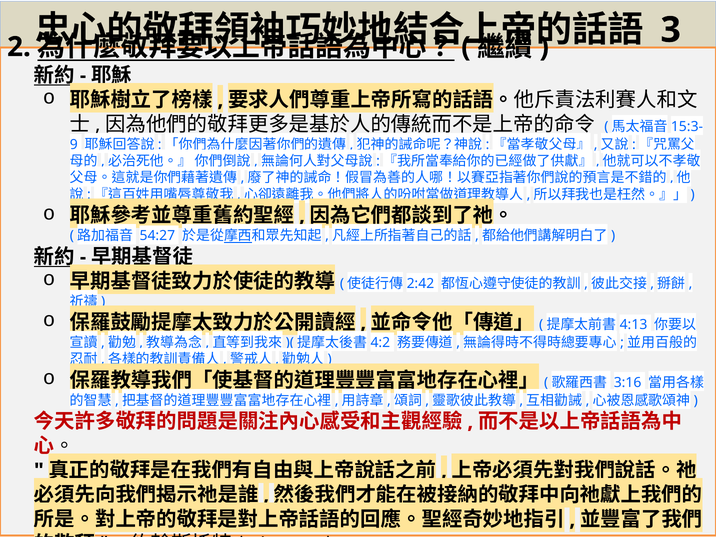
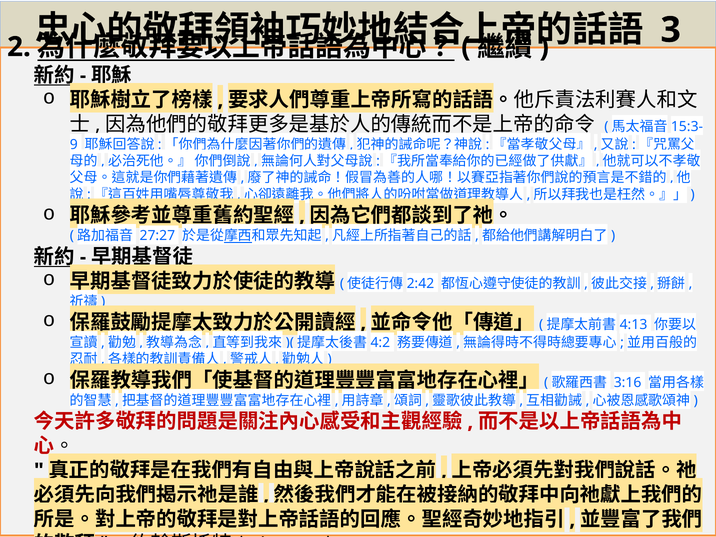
54:27: 54:27 -> 27:27 (157, 236)
